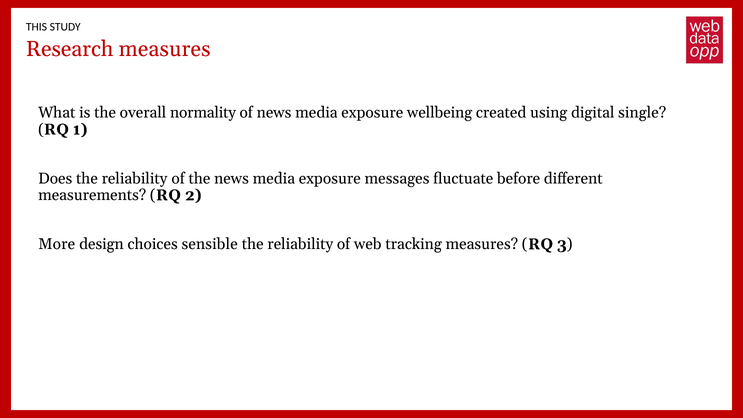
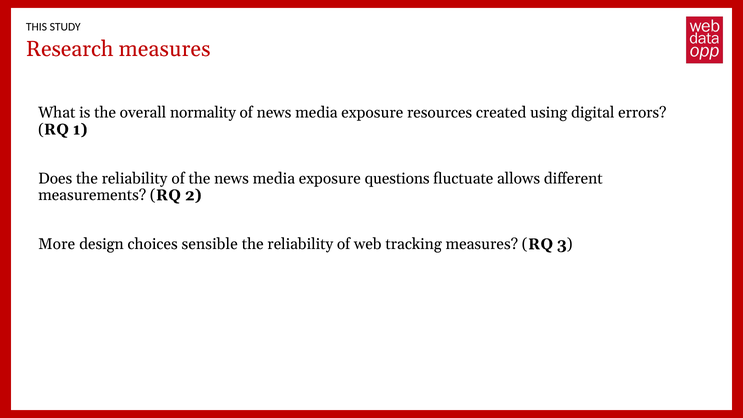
wellbeing: wellbeing -> resources (440, 113)
single: single -> errors (642, 113)
messages: messages -> questions (397, 178)
before: before -> allows (519, 178)
